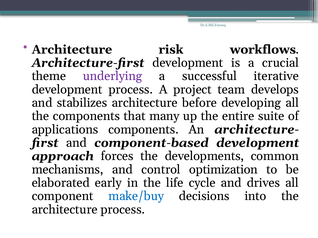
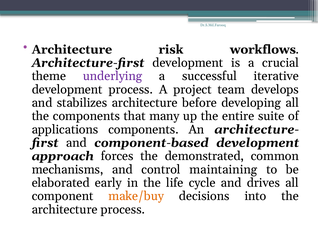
developments: developments -> demonstrated (204, 156)
optimization: optimization -> maintaining (223, 170)
make/buy colour: blue -> orange (136, 197)
